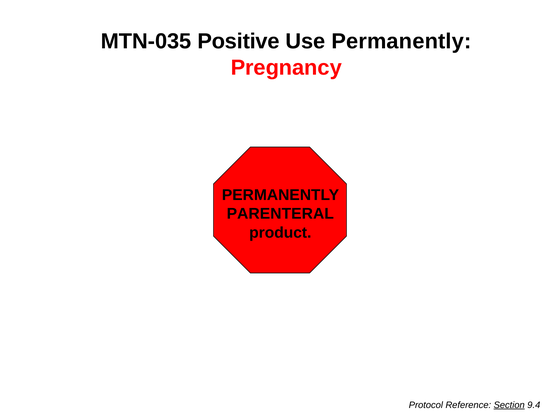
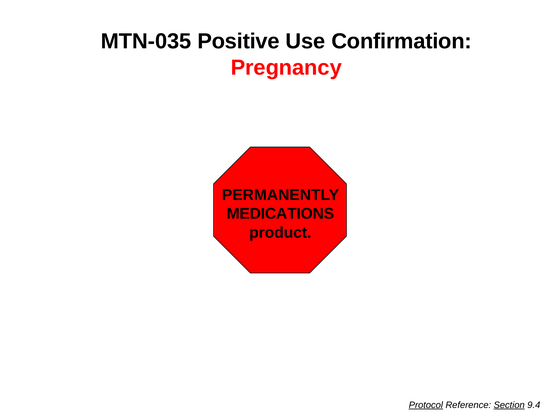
Use Permanently: Permanently -> Confirmation (402, 41)
PARENTERAL: PARENTERAL -> MEDICATIONS (280, 214)
Protocol underline: none -> present (426, 405)
